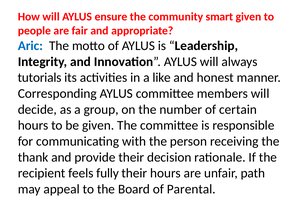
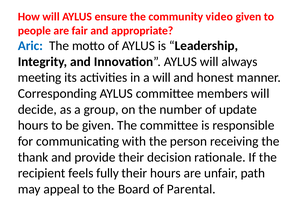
smart: smart -> video (219, 17)
tutorials: tutorials -> meeting (40, 77)
a like: like -> will (162, 77)
certain: certain -> update (238, 109)
